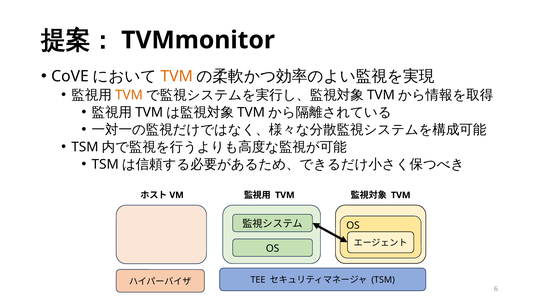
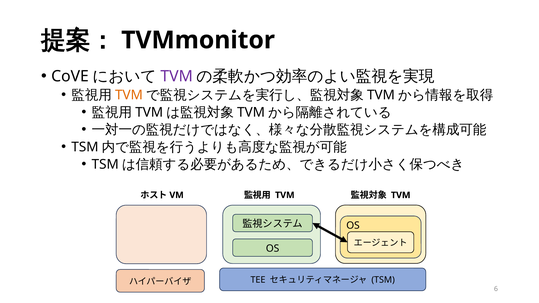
TVM colour: orange -> purple (177, 76)
